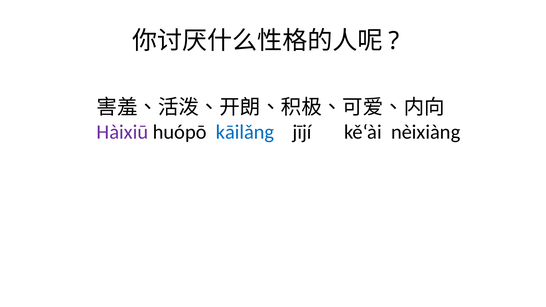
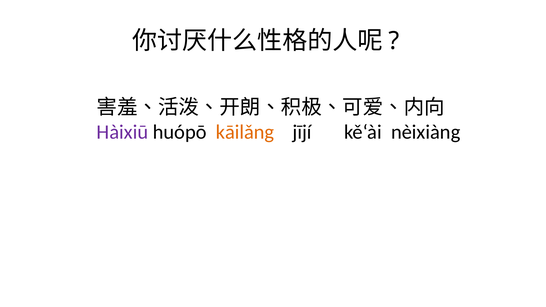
kāilǎng colour: blue -> orange (245, 132)
